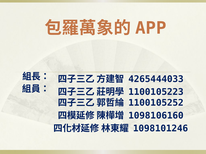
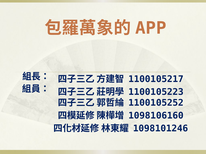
4265444033: 4265444033 -> 1100105217 (156, 79)
